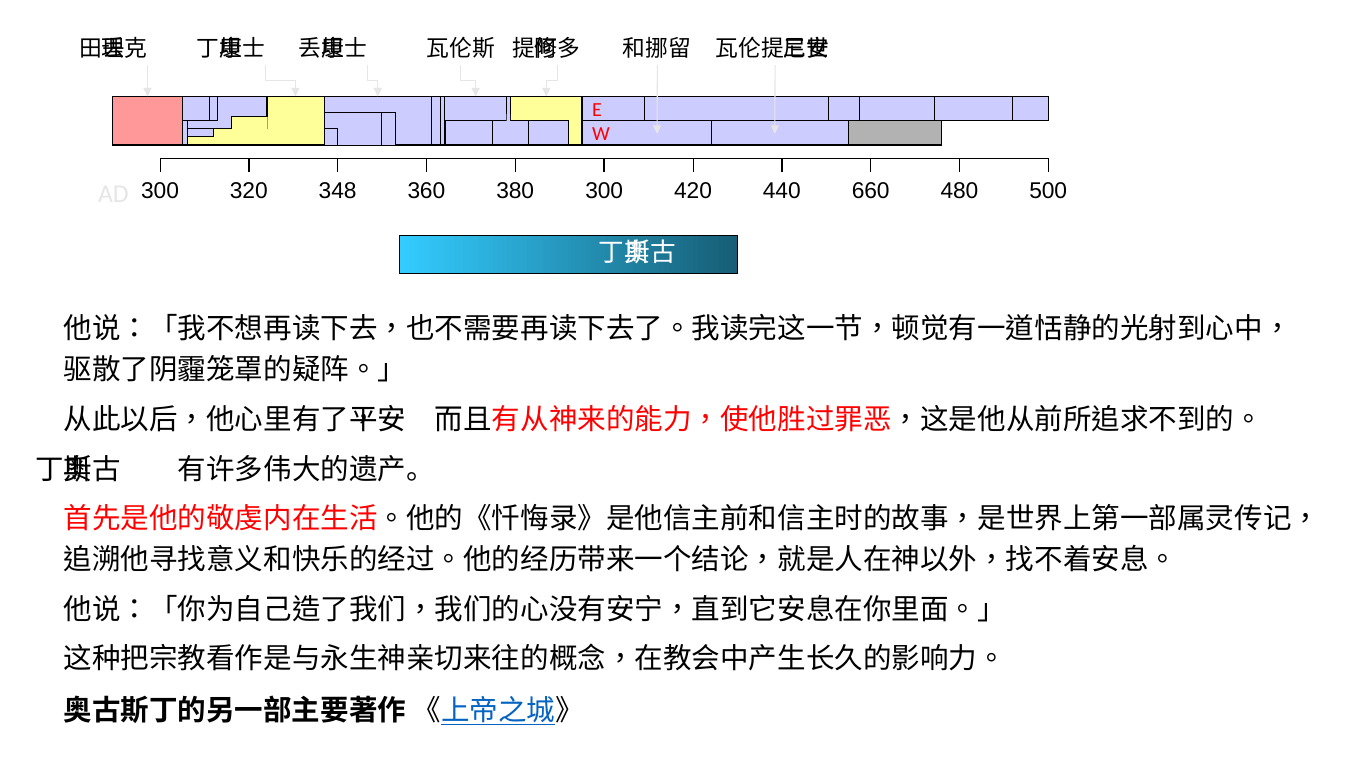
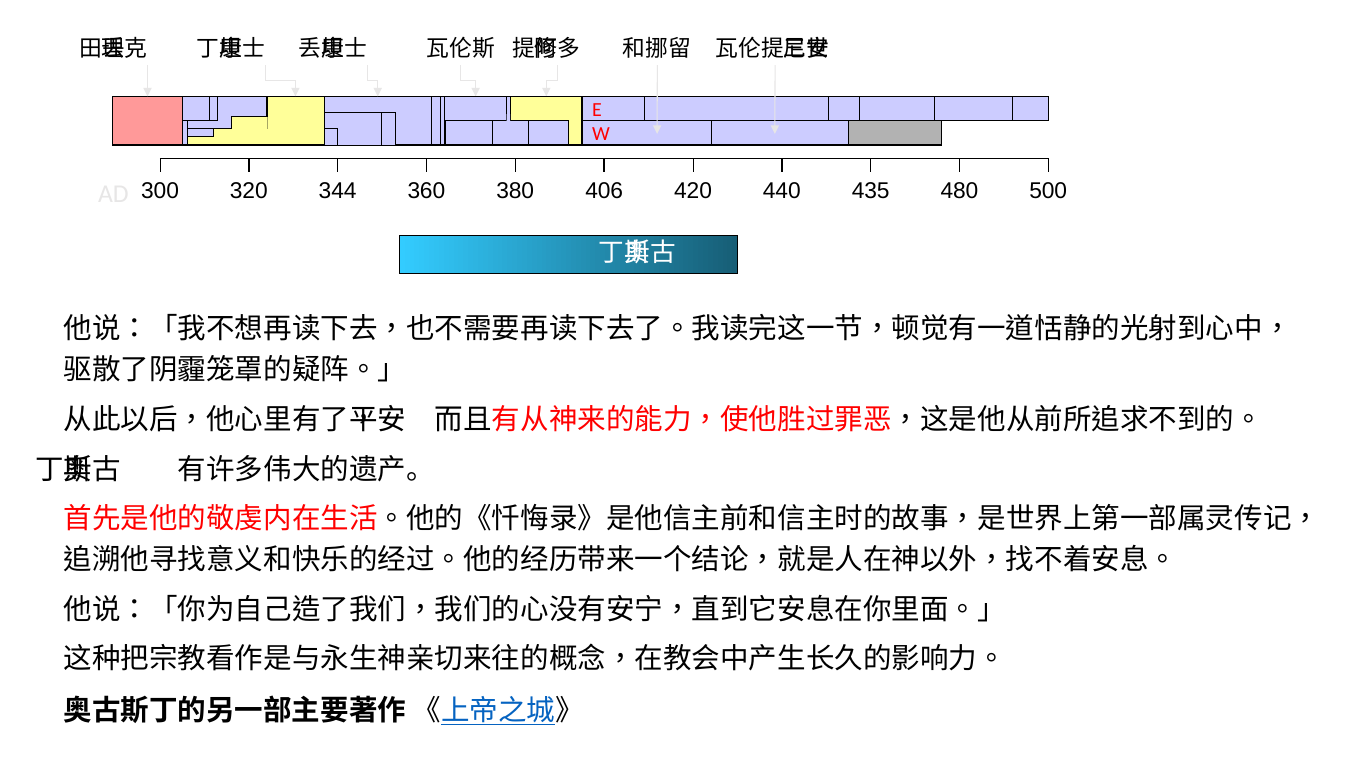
348: 348 -> 344 (338, 191)
380 300: 300 -> 406 (604, 191)
660: 660 -> 435 (871, 191)
